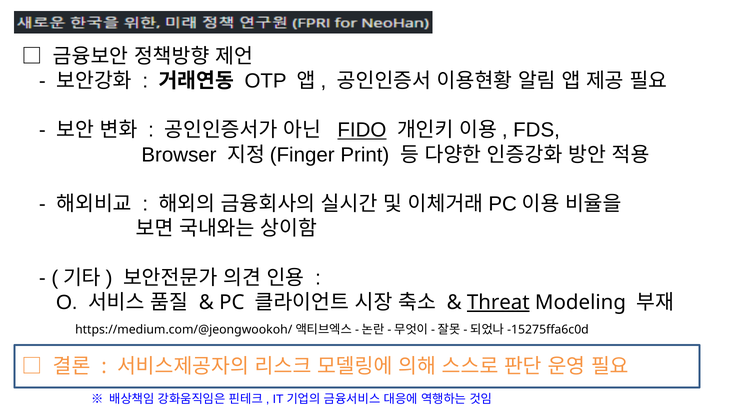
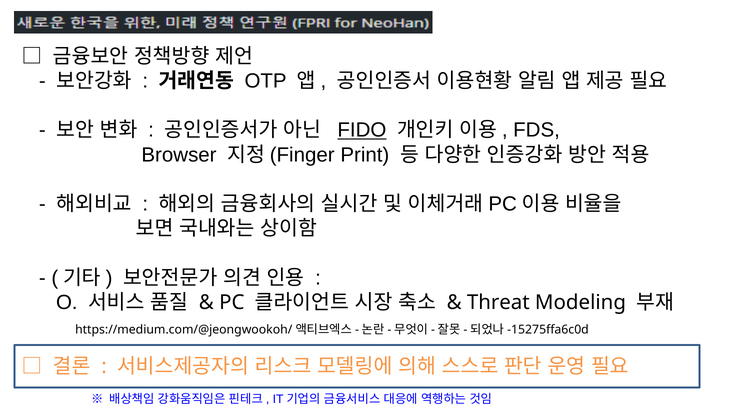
Threat underline: present -> none (498, 302)
